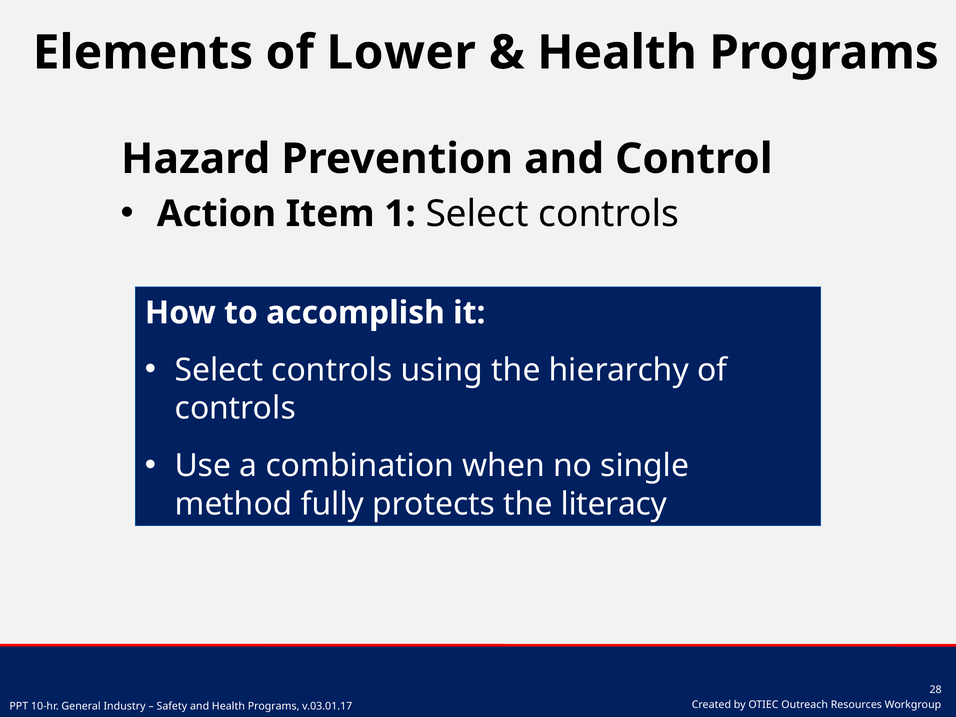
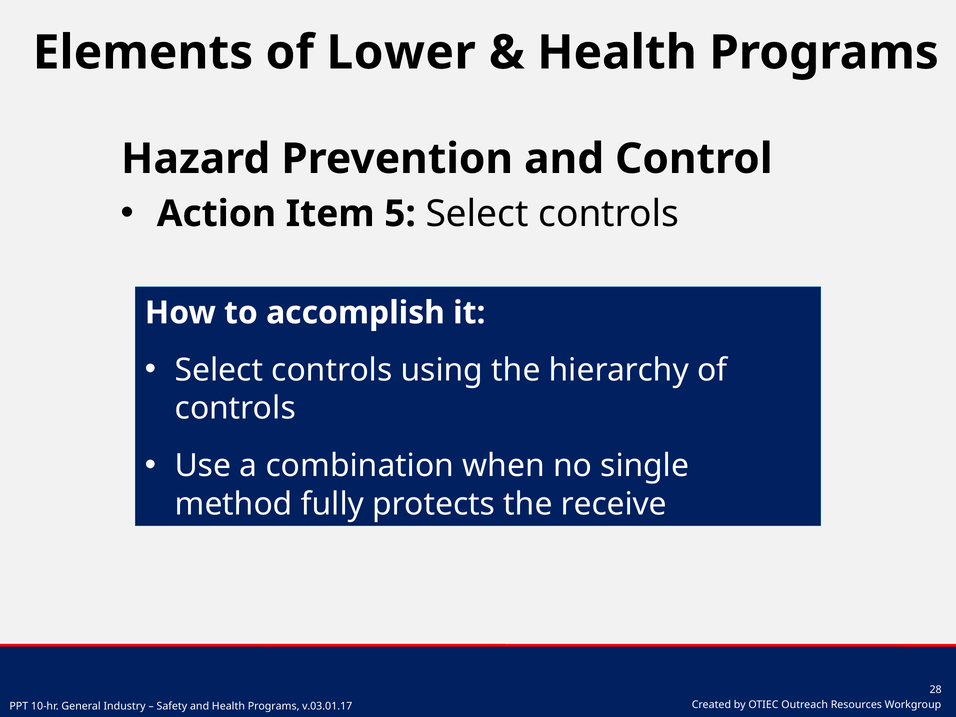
1: 1 -> 5 (400, 214)
literacy: literacy -> receive (614, 504)
